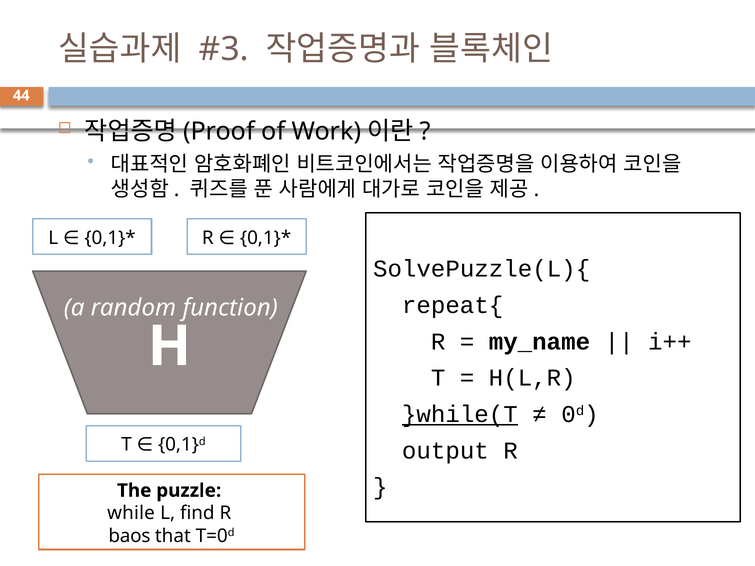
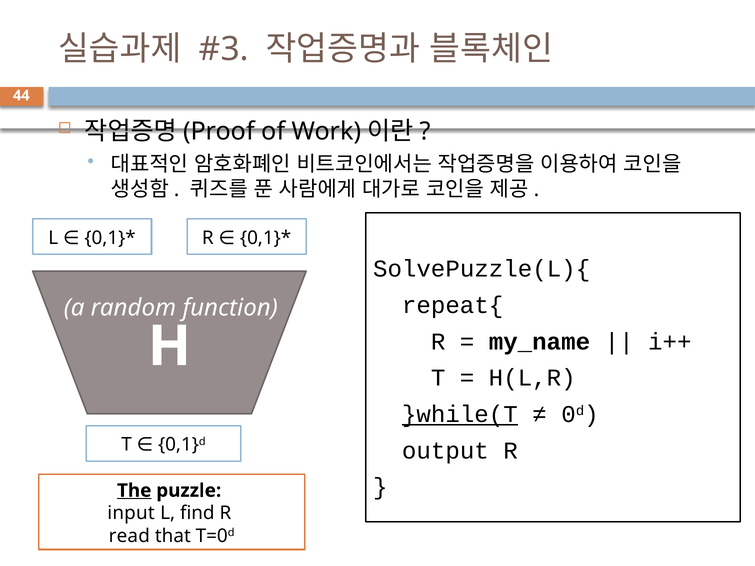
The underline: none -> present (134, 491)
while: while -> input (131, 513)
baos: baos -> read (129, 536)
